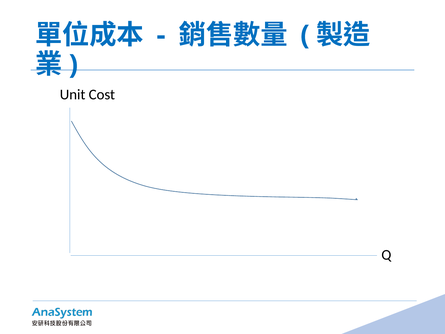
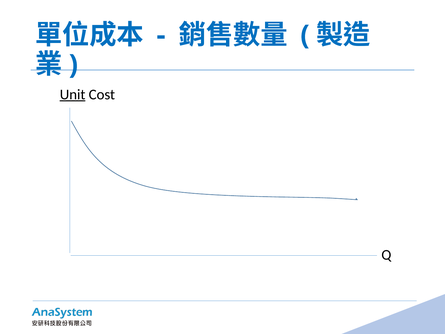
Unit underline: none -> present (73, 94)
